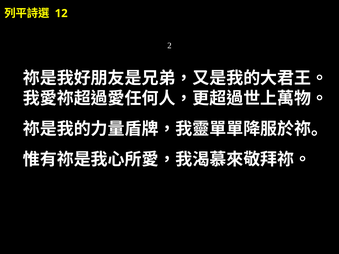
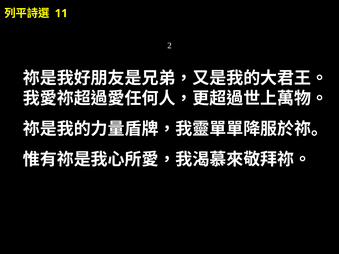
12: 12 -> 11 (61, 13)
